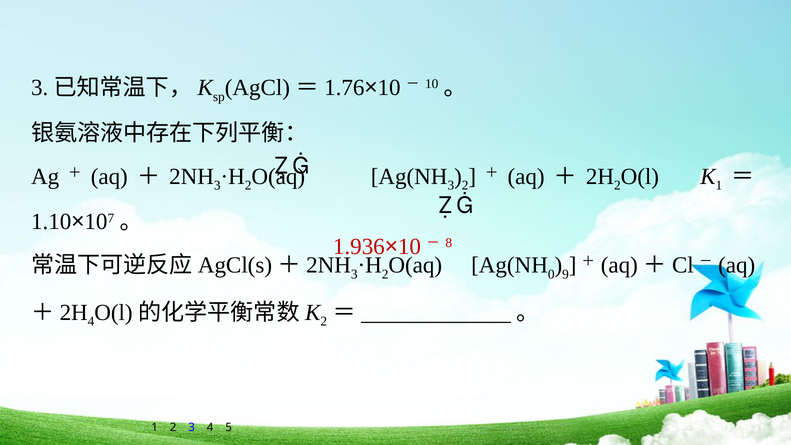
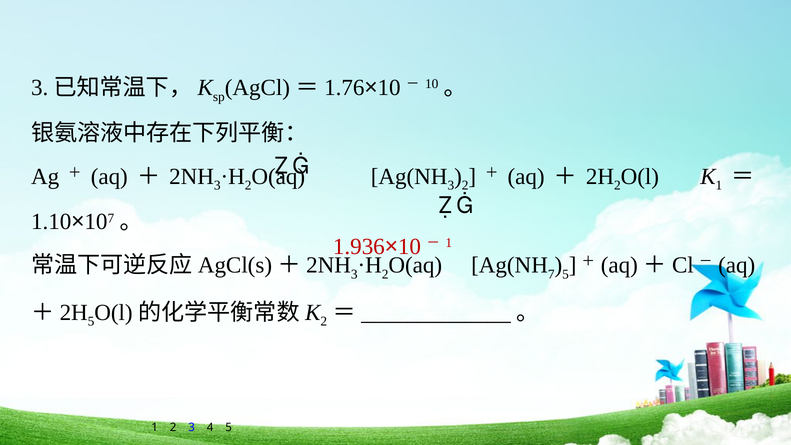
8: 8 -> 1 (449, 243)
0: 0 -> 7 (551, 274)
9: 9 -> 5 (565, 274)
4: 4 -> 5 (91, 322)
